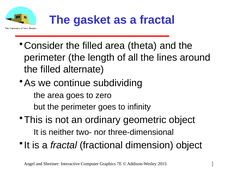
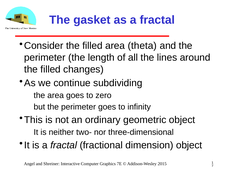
alternate: alternate -> changes (83, 69)
